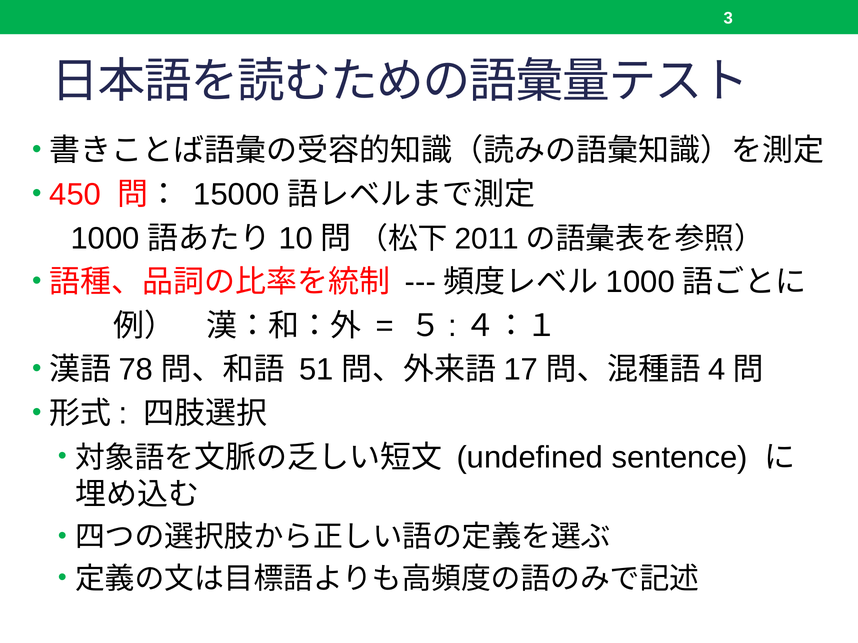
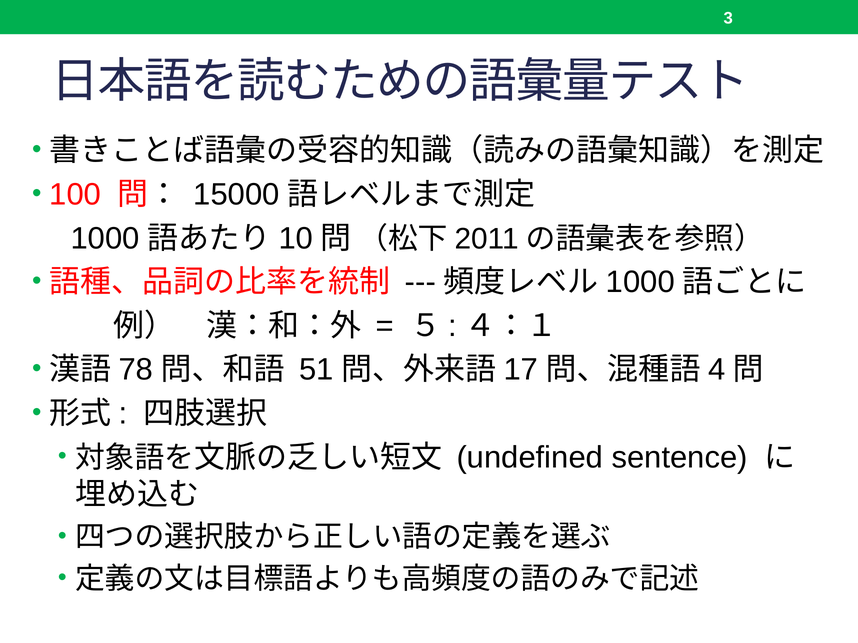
450: 450 -> 100 (75, 195)
